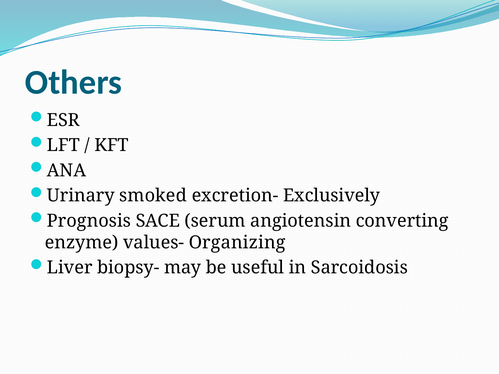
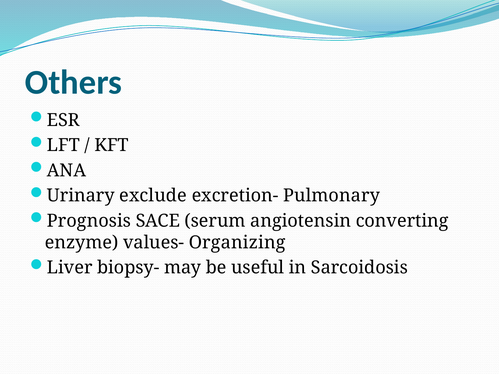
smoked: smoked -> exclude (153, 196)
Exclusively: Exclusively -> Pulmonary (332, 196)
